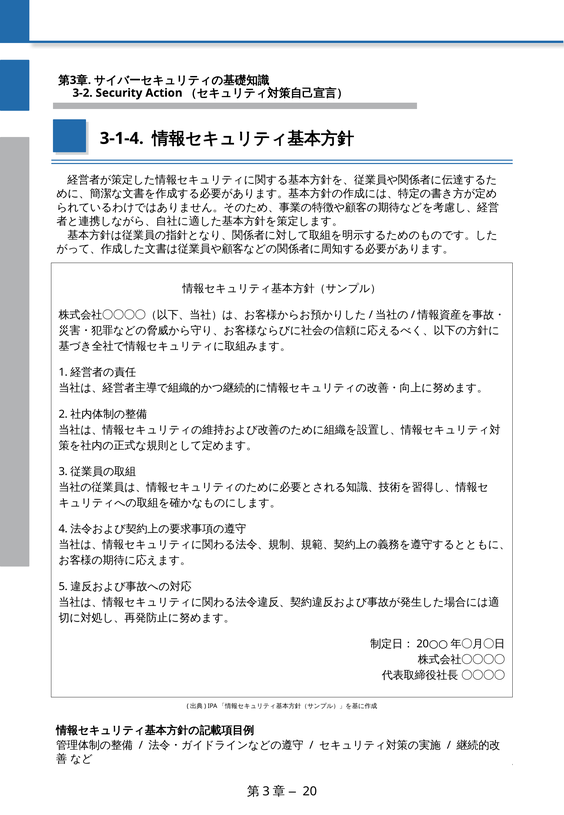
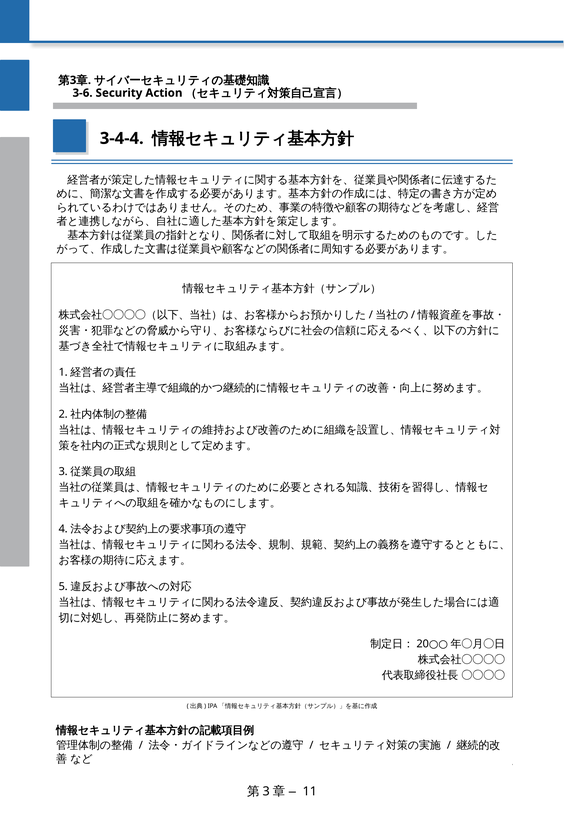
3-2: 3-2 -> 3-6 (83, 93)
3-1-4: 3-1-4 -> 3-4-4 (122, 138)
20: 20 -> 11 (310, 791)
